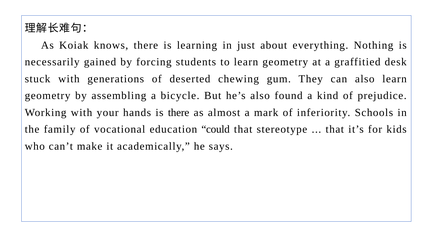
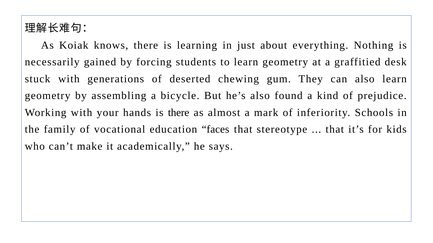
could: could -> faces (215, 130)
